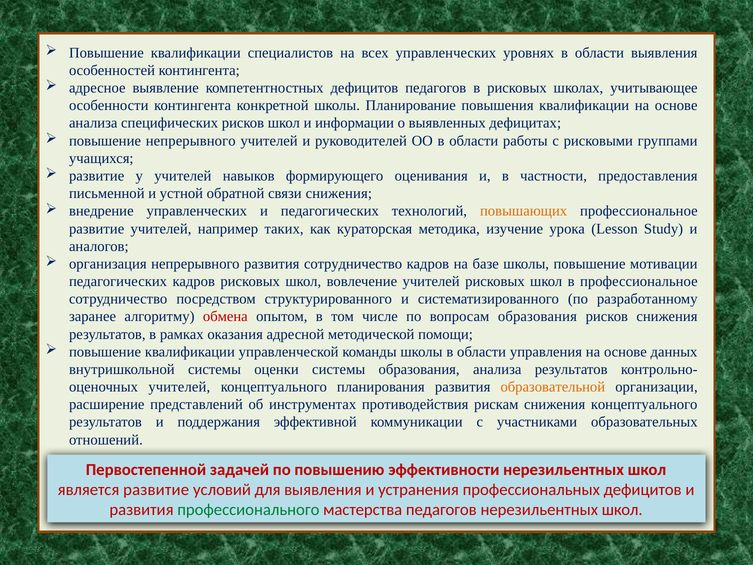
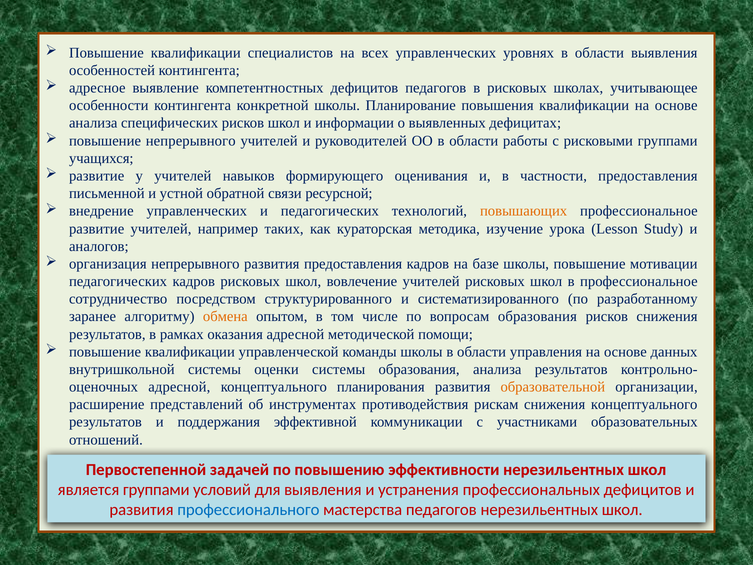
связи снижения: снижения -> ресурсной (339, 193)
развития сотрудничество: сотрудничество -> предоставления (353, 264)
обмена colour: red -> orange (225, 316)
учителей: учителей -> адресной (179, 387)
является развитие: развитие -> группами (156, 490)
профессионального colour: green -> blue (248, 510)
